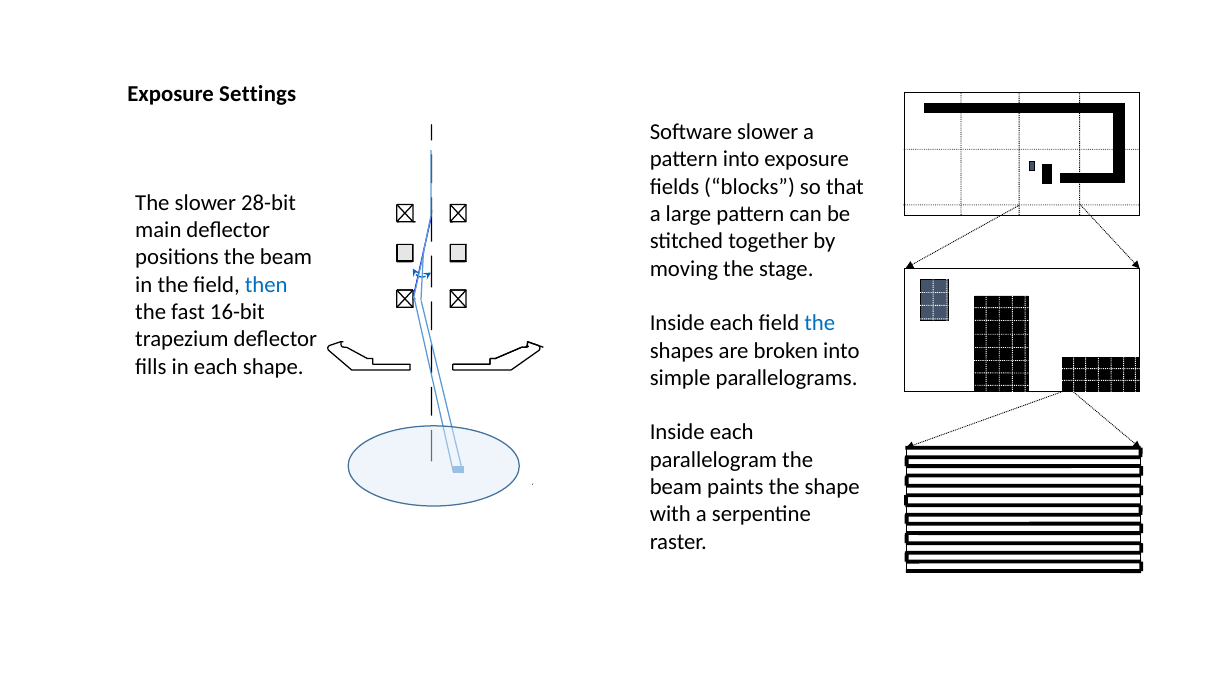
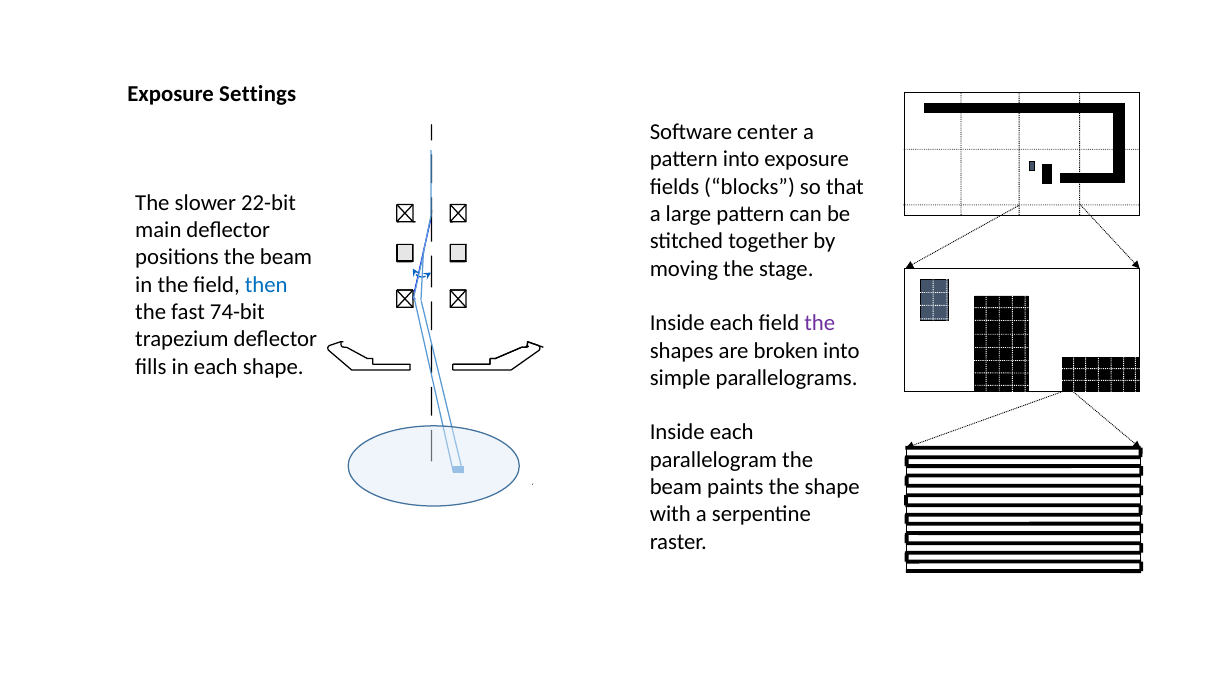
Software slower: slower -> center (768, 132)
28-bit: 28-bit -> 22-bit (268, 203)
16-bit: 16-bit -> 74-bit (237, 312)
the colour: blue -> purple (820, 323)
